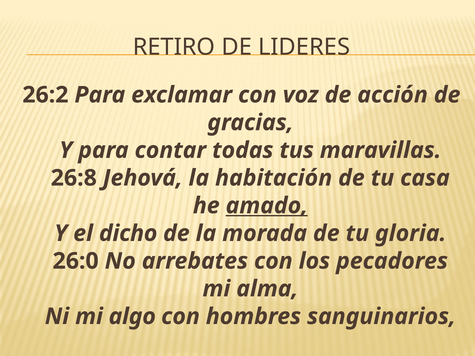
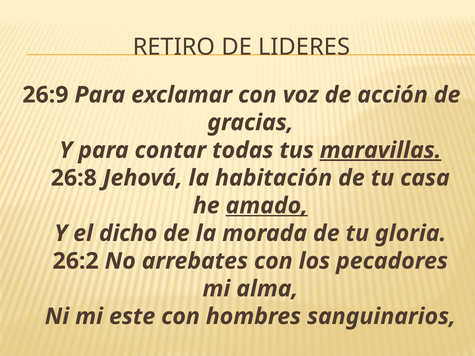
26:2: 26:2 -> 26:9 (45, 95)
maravillas underline: none -> present (381, 150)
26:0: 26:0 -> 26:2 (76, 261)
algo: algo -> este (132, 317)
